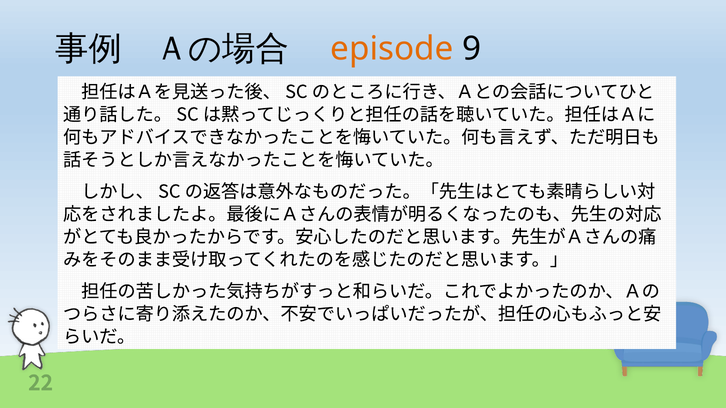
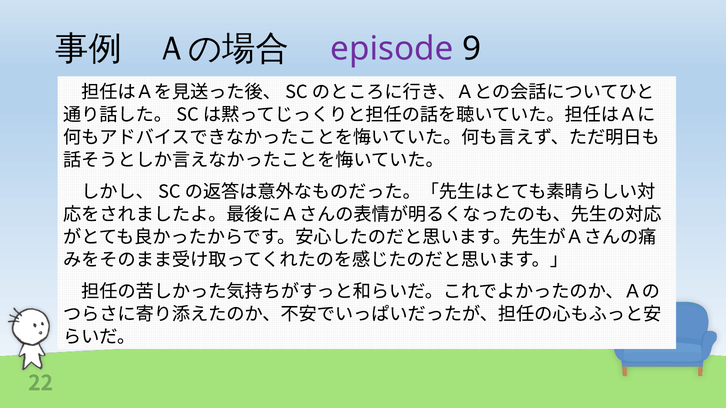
episode colour: orange -> purple (392, 49)
